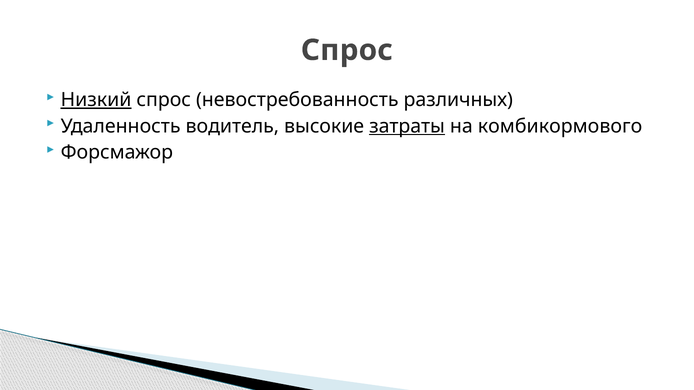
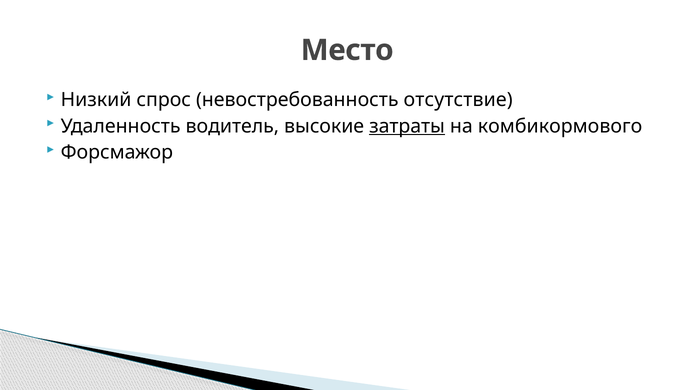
Спрос: Спрос -> Место (347, 50)
Низкий underline: present -> none (96, 100)
различных: различных -> отсутствие (458, 100)
